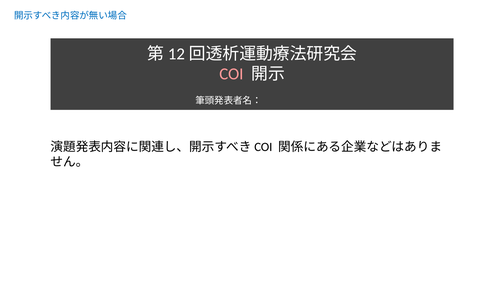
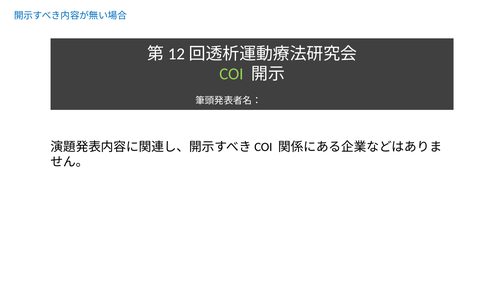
COI colour: pink -> light green (231, 74)
